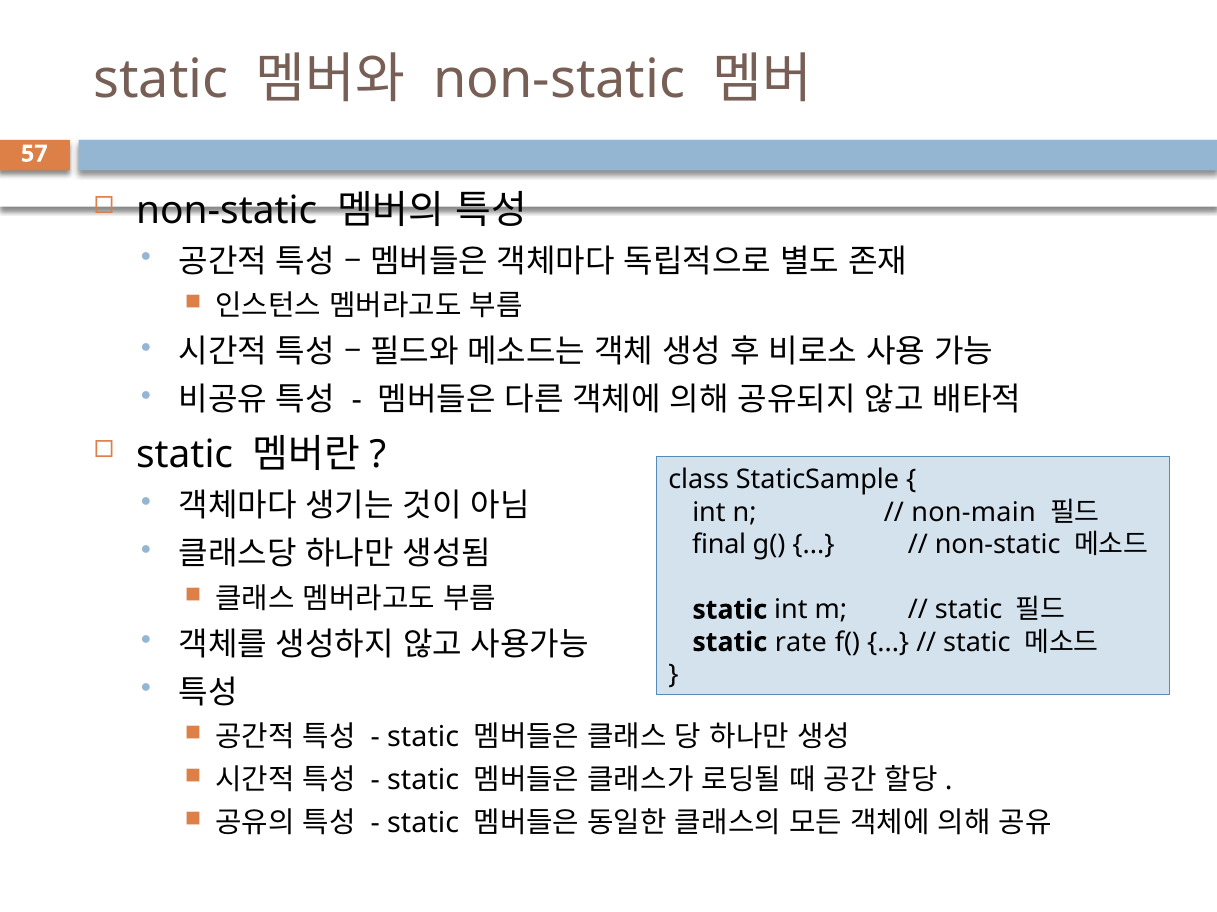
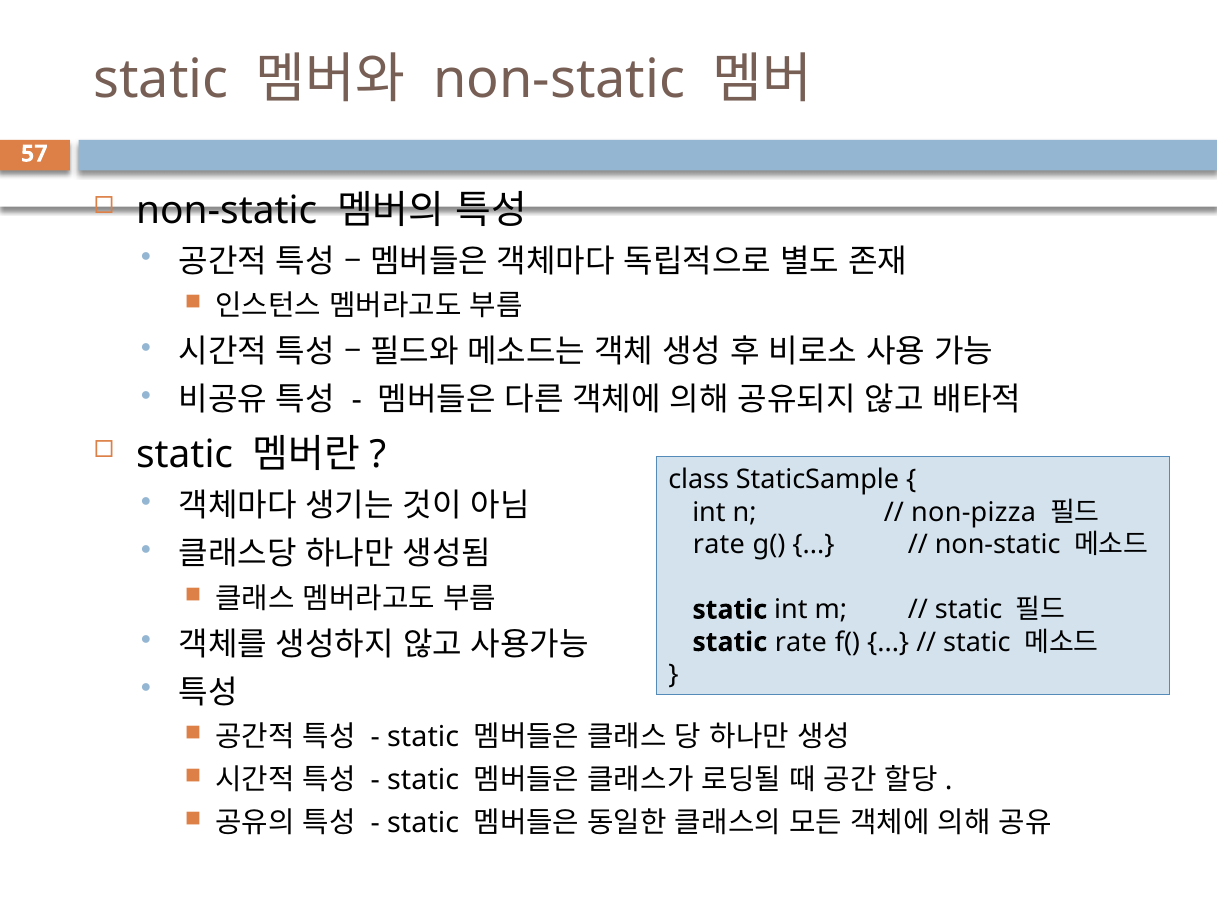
non-main: non-main -> non-pizza (974, 513)
final: final -> rate (719, 545)
